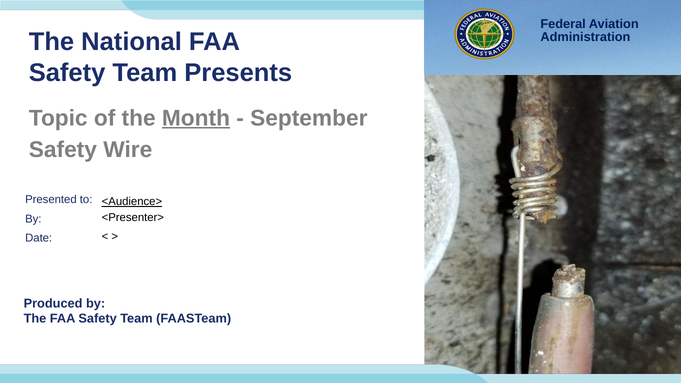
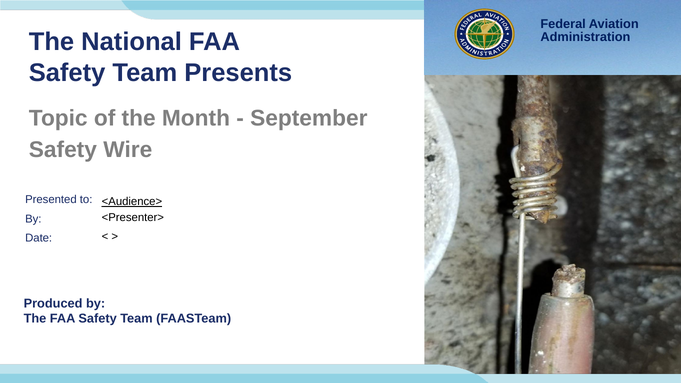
Month underline: present -> none (196, 118)
